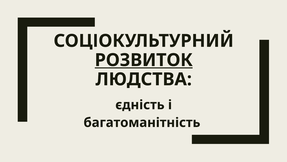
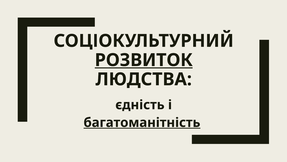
багатоманітність underline: none -> present (142, 122)
